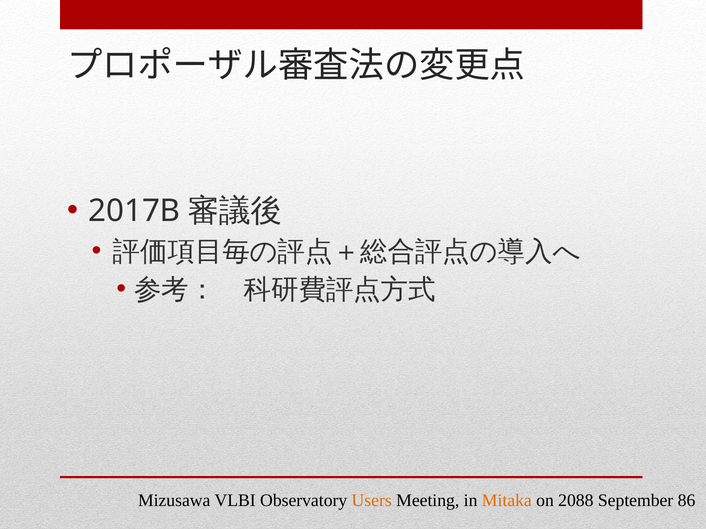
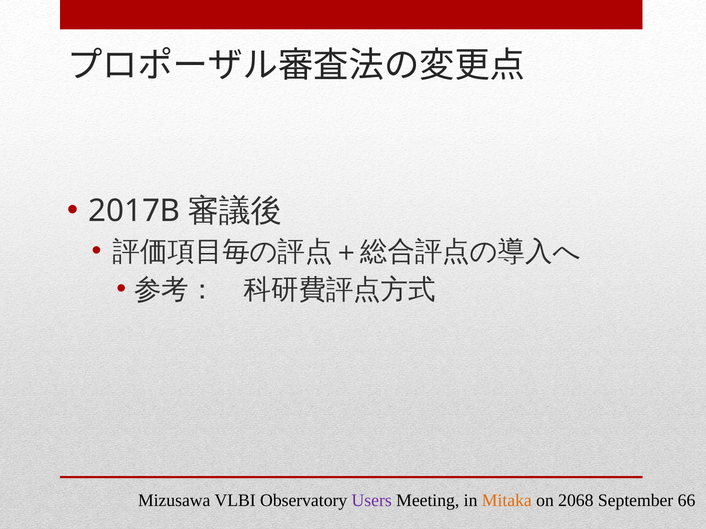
Users colour: orange -> purple (372, 501)
2088: 2088 -> 2068 (576, 501)
86: 86 -> 66 (687, 501)
